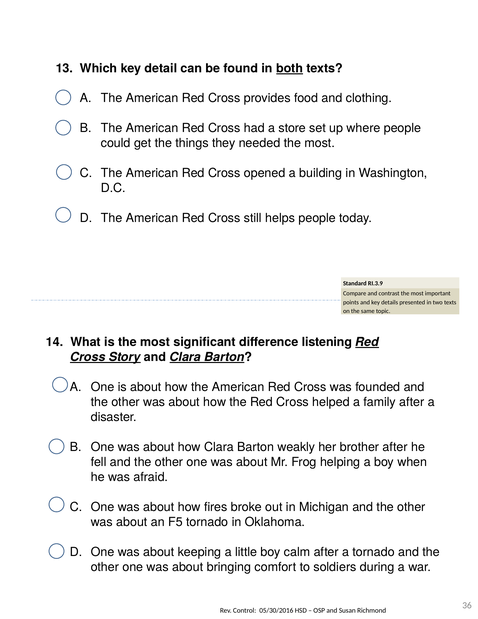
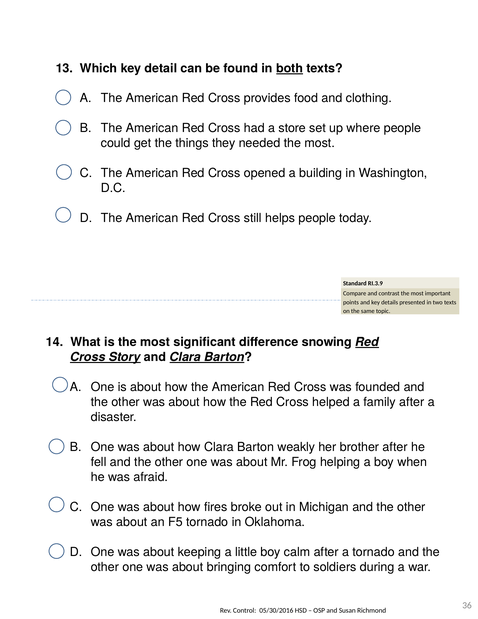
listening: listening -> snowing (327, 342)
